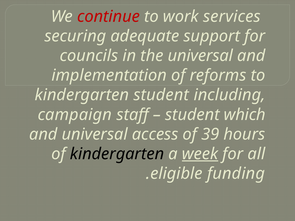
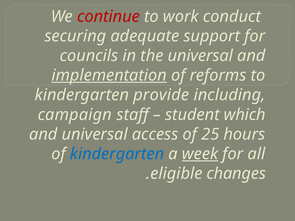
services: services -> conduct (232, 16)
implementation underline: none -> present (109, 75)
kindergarten student: student -> provide (161, 95)
39: 39 -> 25 (210, 134)
kindergarten colour: black -> blue (117, 154)
funding: funding -> changes (236, 174)
